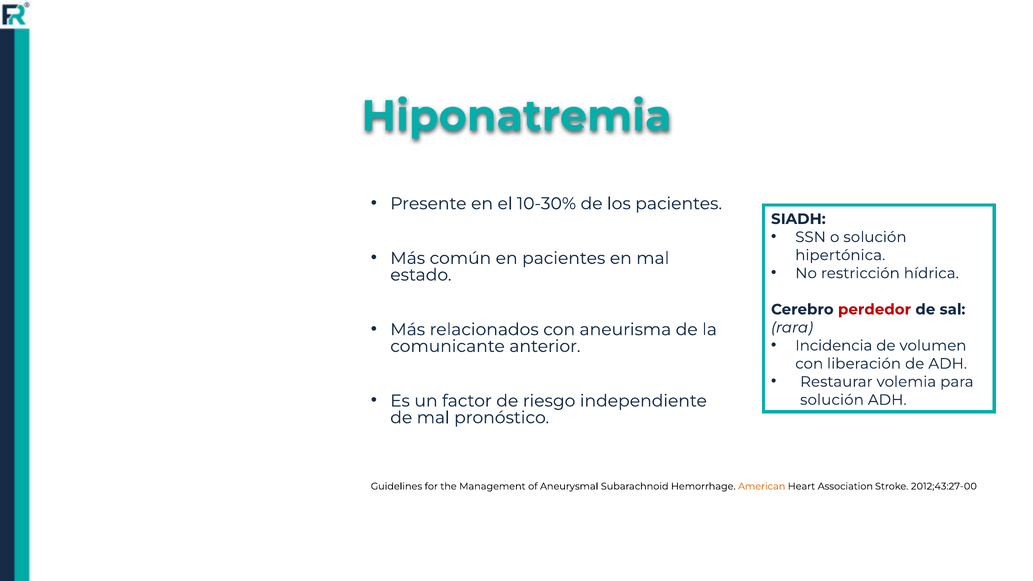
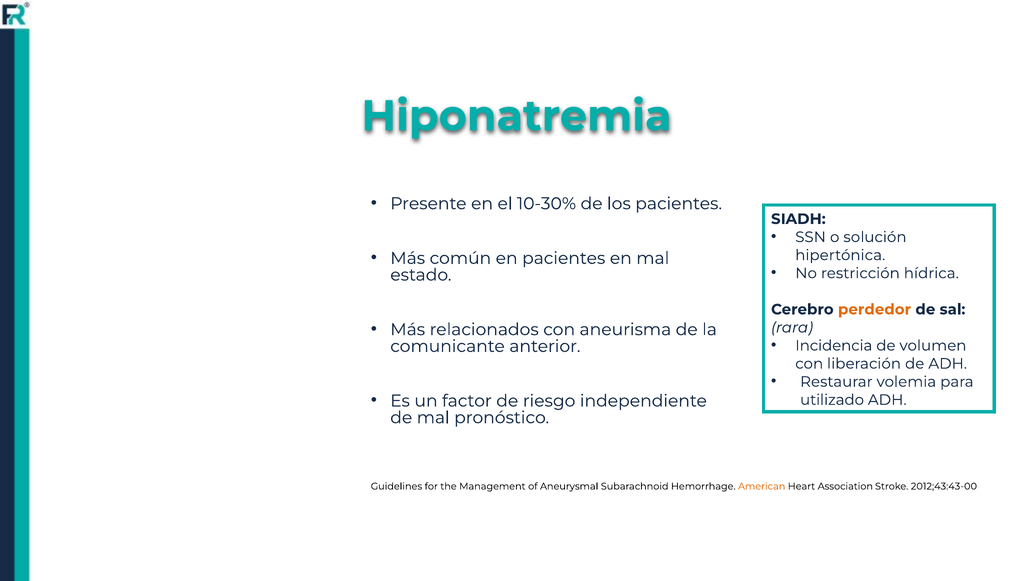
perdedor colour: red -> orange (875, 309)
solución: solución -> utilizado (832, 400)
2012;43:27-00: 2012;43:27-00 -> 2012;43:43-00 (944, 486)
